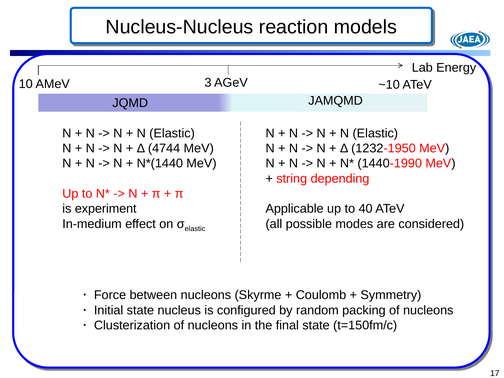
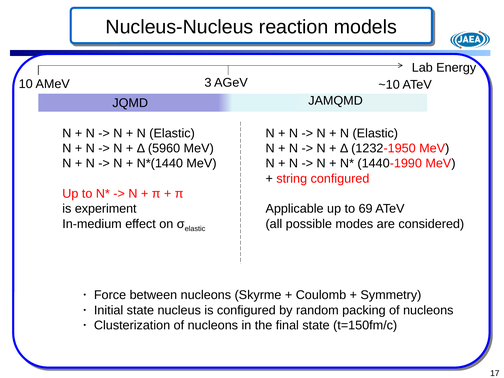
4744: 4744 -> 5960 (164, 148)
string depending: depending -> configured (340, 179)
40: 40 -> 69 (366, 209)
